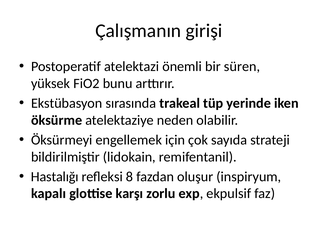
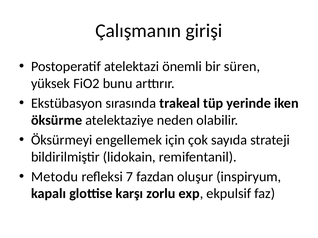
Hastalığı: Hastalığı -> Metodu (55, 177)
8: 8 -> 7 (130, 177)
